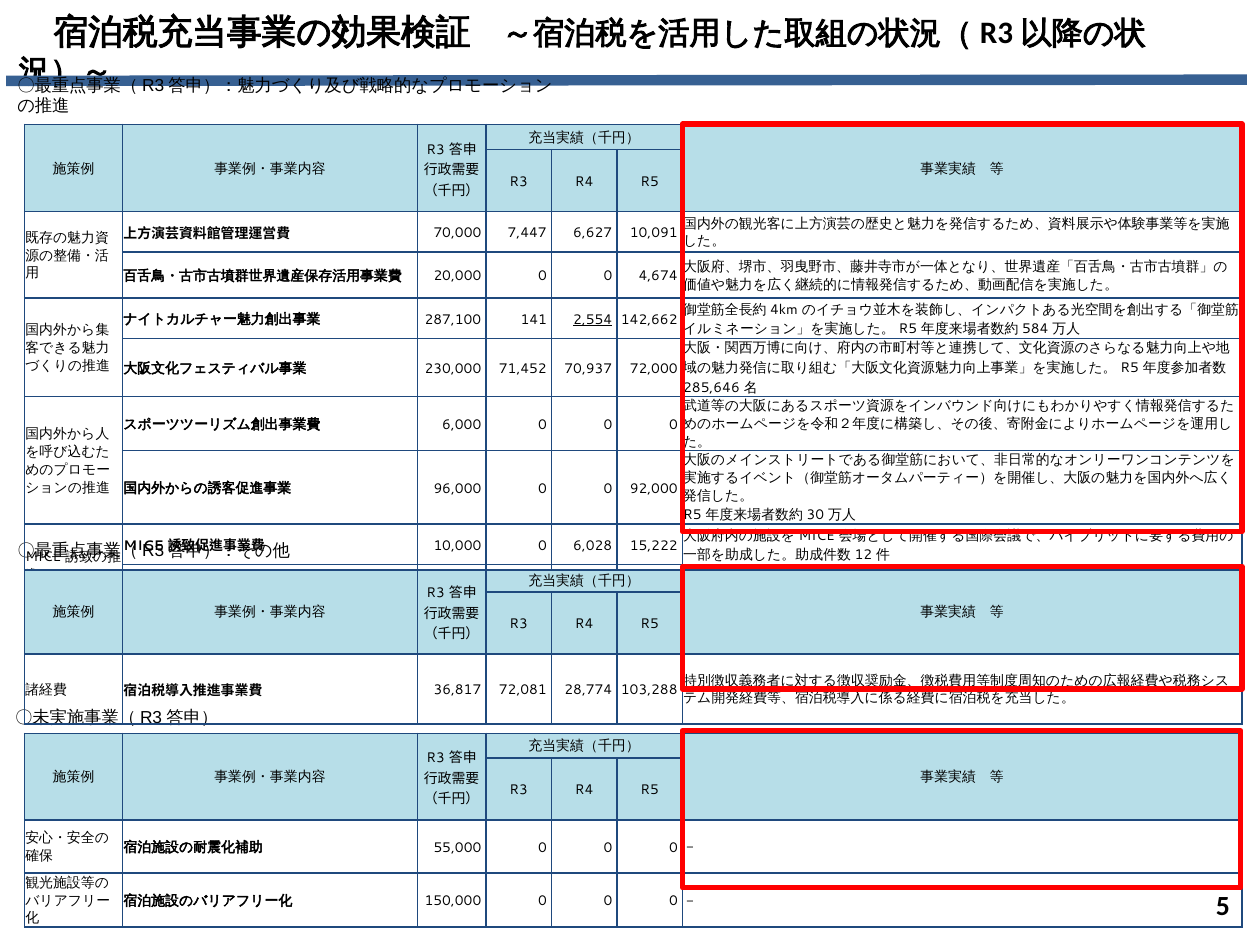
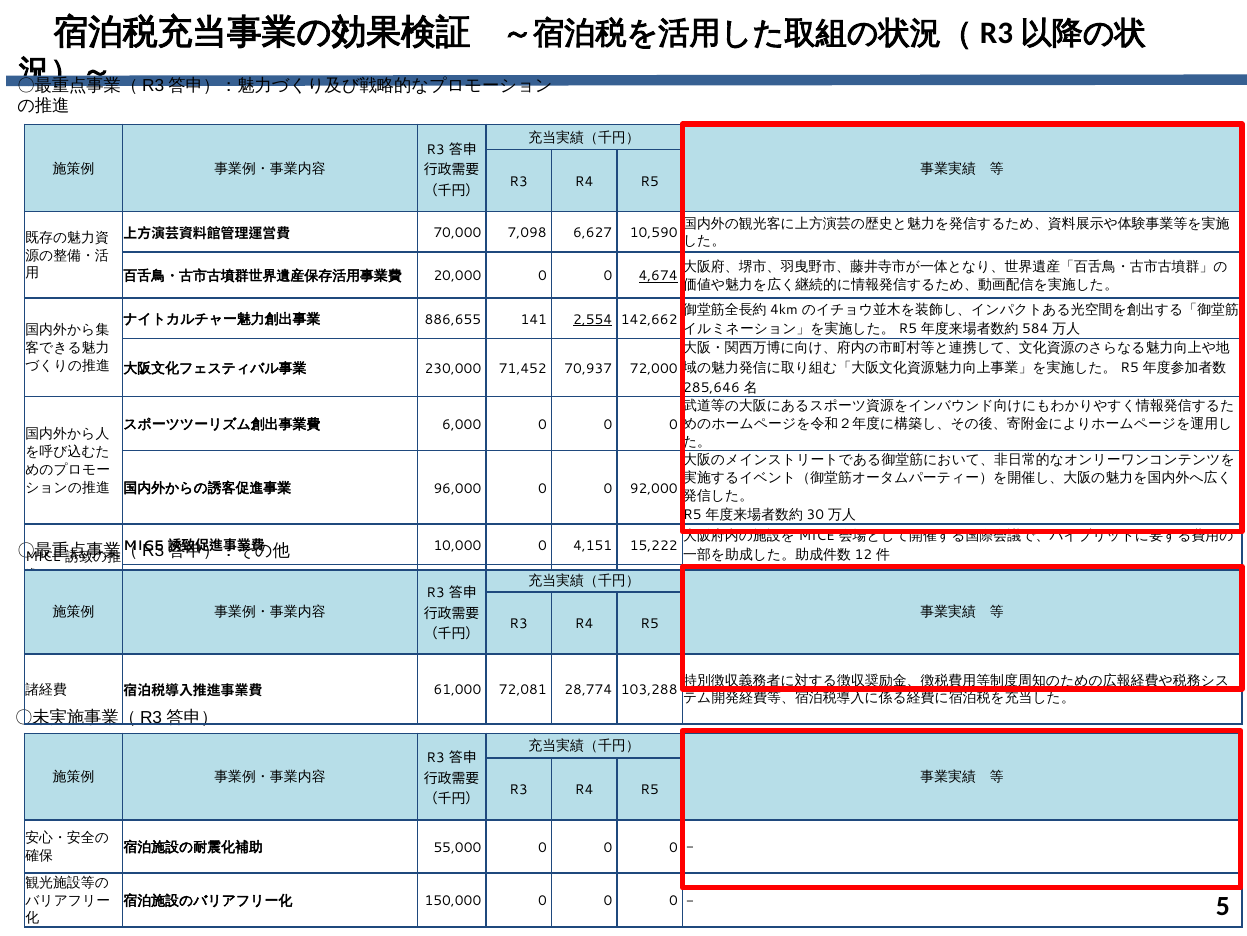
7,447: 7,447 -> 7,098 (527, 233)
10,091: 10,091 -> 10,590 (654, 233)
4,674 underline: none -> present (658, 276)
287,100: 287,100 -> 886,655 (453, 319)
6,028: 6,028 -> 4,151 (593, 545)
36,817: 36,817 -> 61,000 (457, 690)
